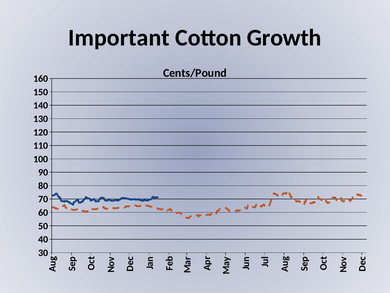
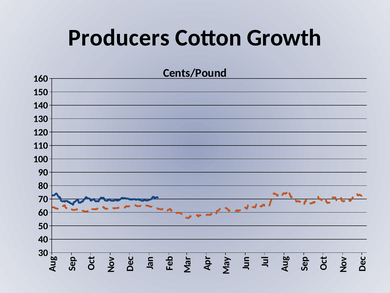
Important: Important -> Producers (119, 38)
